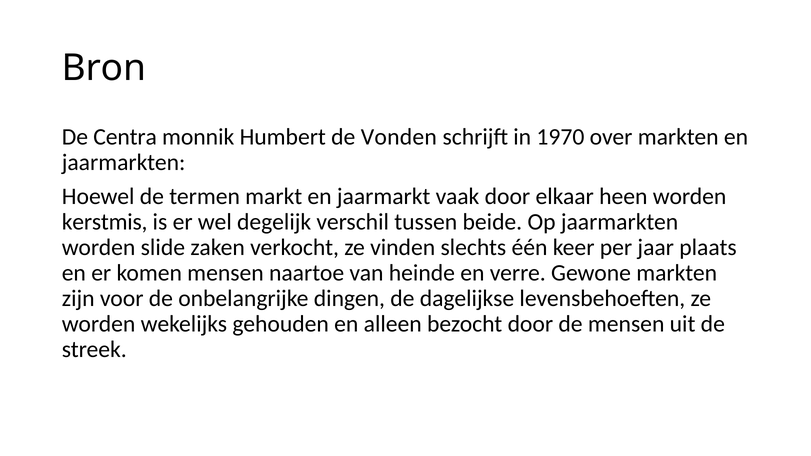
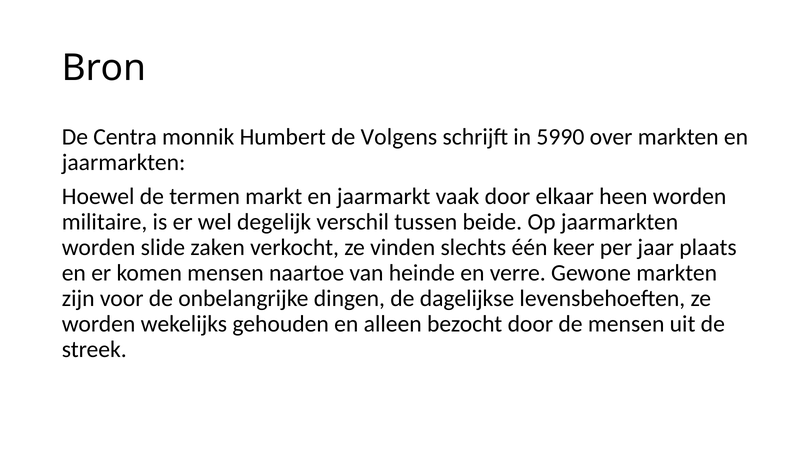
Vonden: Vonden -> Volgens (399, 137)
1970: 1970 -> 5990 (560, 137)
kerstmis: kerstmis -> militaire (105, 222)
